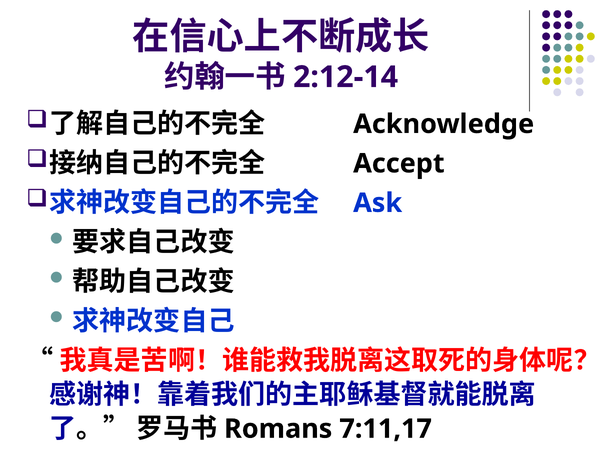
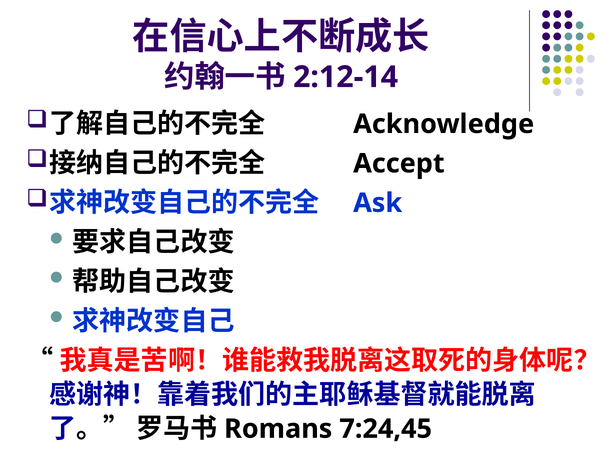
7:11,17: 7:11,17 -> 7:24,45 (386, 429)
